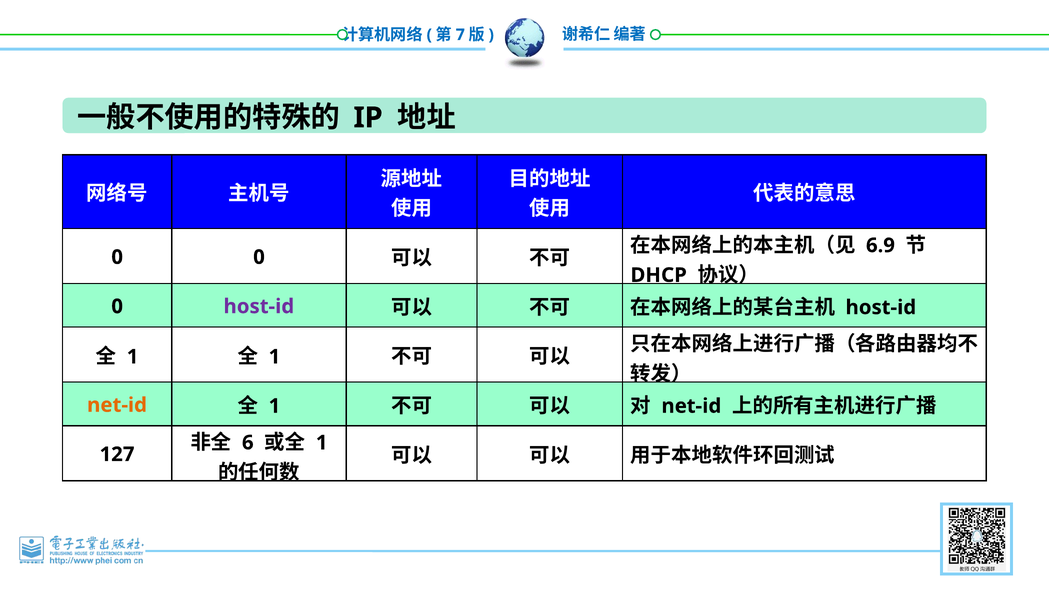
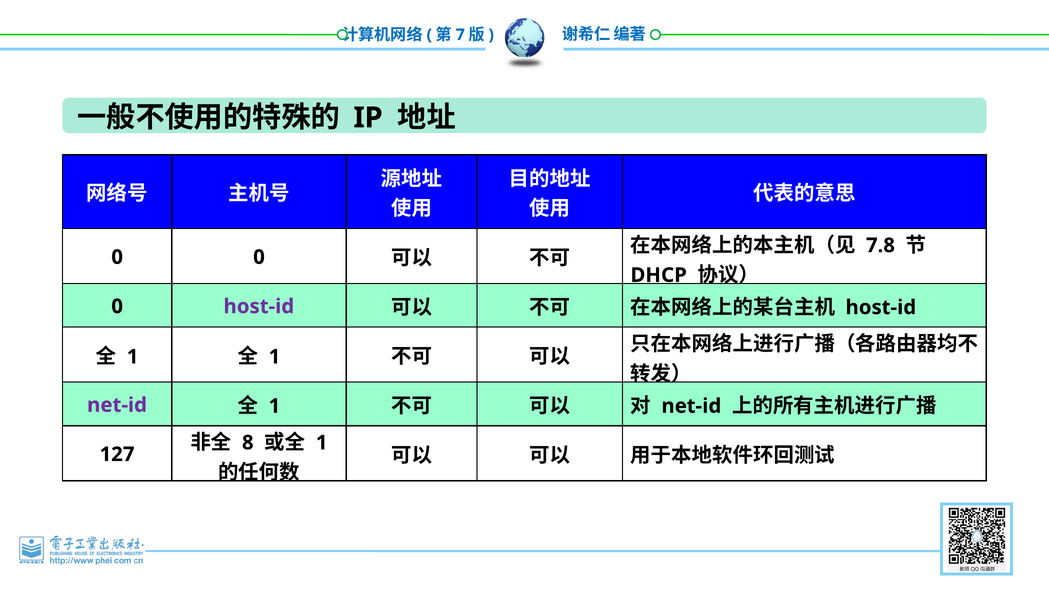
6.9: 6.9 -> 7.8 (880, 245)
net-id colour: orange -> purple (117, 405)
6: 6 -> 8 (248, 443)
